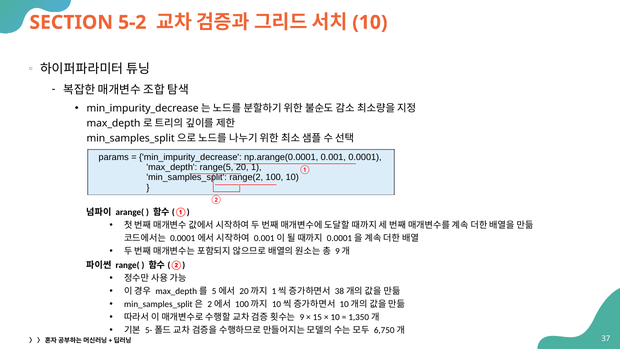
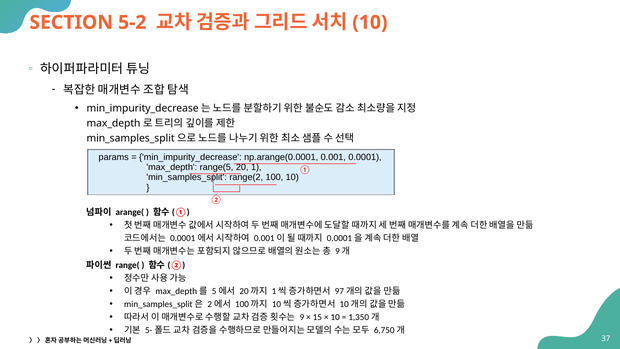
38: 38 -> 97 (339, 291)
